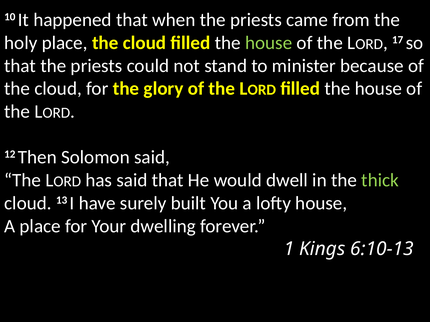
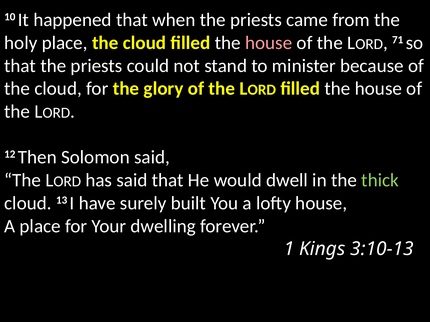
house colour: light green -> pink (269, 43)
17: 17 -> 71 (398, 40)
6:10-13: 6:10-13 -> 3:10-13 (382, 249)
